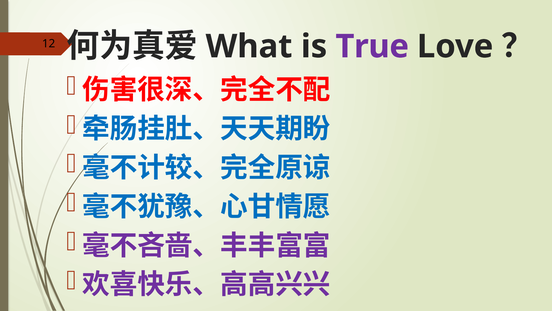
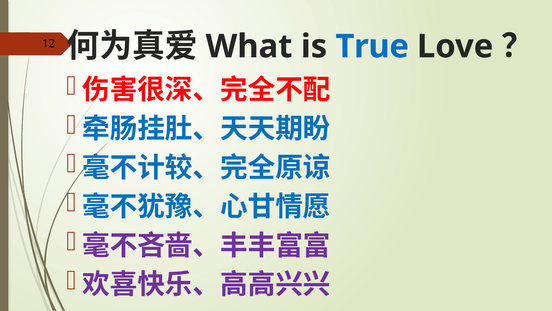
True colour: purple -> blue (372, 46)
